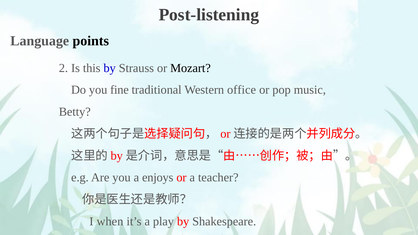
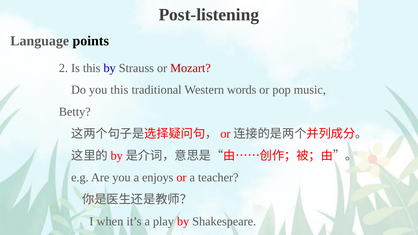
Mozart colour: black -> red (190, 68)
you fine: fine -> this (119, 90)
office: office -> words (242, 90)
